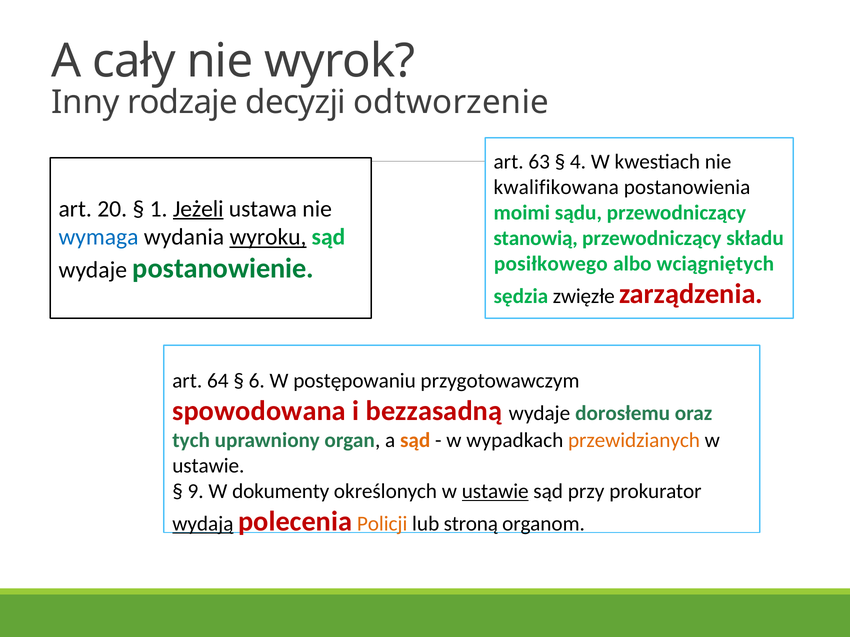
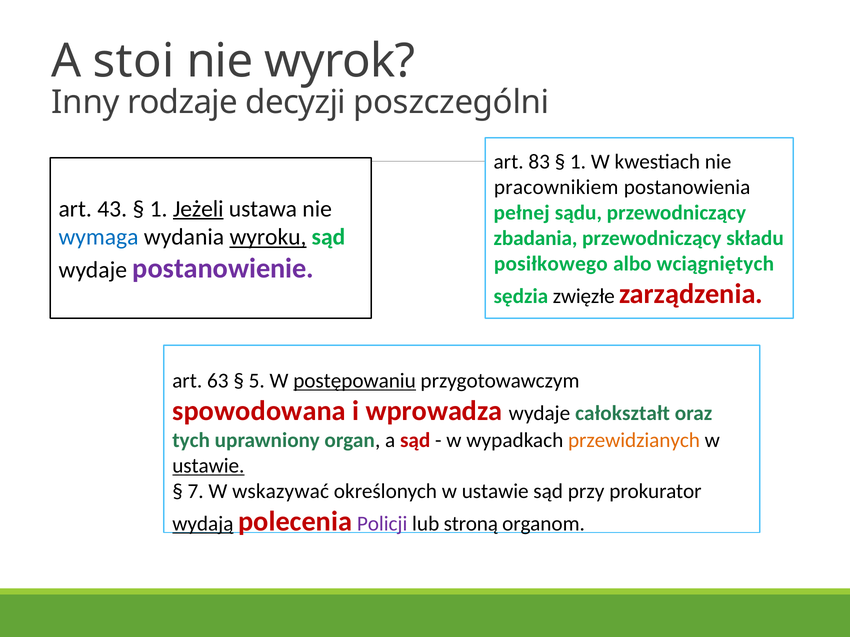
cały: cały -> stoi (134, 61)
odtworzenie: odtworzenie -> poszczególni (451, 103)
63: 63 -> 83 (539, 162)
4: 4 -> 1 (578, 162)
kwalifikowana: kwalifikowana -> pracownikiem (556, 187)
20: 20 -> 43 (112, 209)
moimi: moimi -> pełnej (522, 213)
stanowią: stanowią -> zbadania (536, 238)
postanowienie colour: green -> purple (223, 269)
64: 64 -> 63 (218, 381)
6: 6 -> 5 (257, 381)
postępowaniu underline: none -> present (355, 381)
bezzasadną: bezzasadną -> wprowadza (434, 411)
dorosłemu: dorosłemu -> całokształt (623, 414)
sąd colour: orange -> red (415, 441)
ustawie underline: none -> present (208, 466)
9: 9 -> 7 (196, 492)
dokumenty: dokumenty -> wskazywać (281, 492)
ustawie underline: present -> none (495, 492)
Policji colour: orange -> purple (382, 524)
